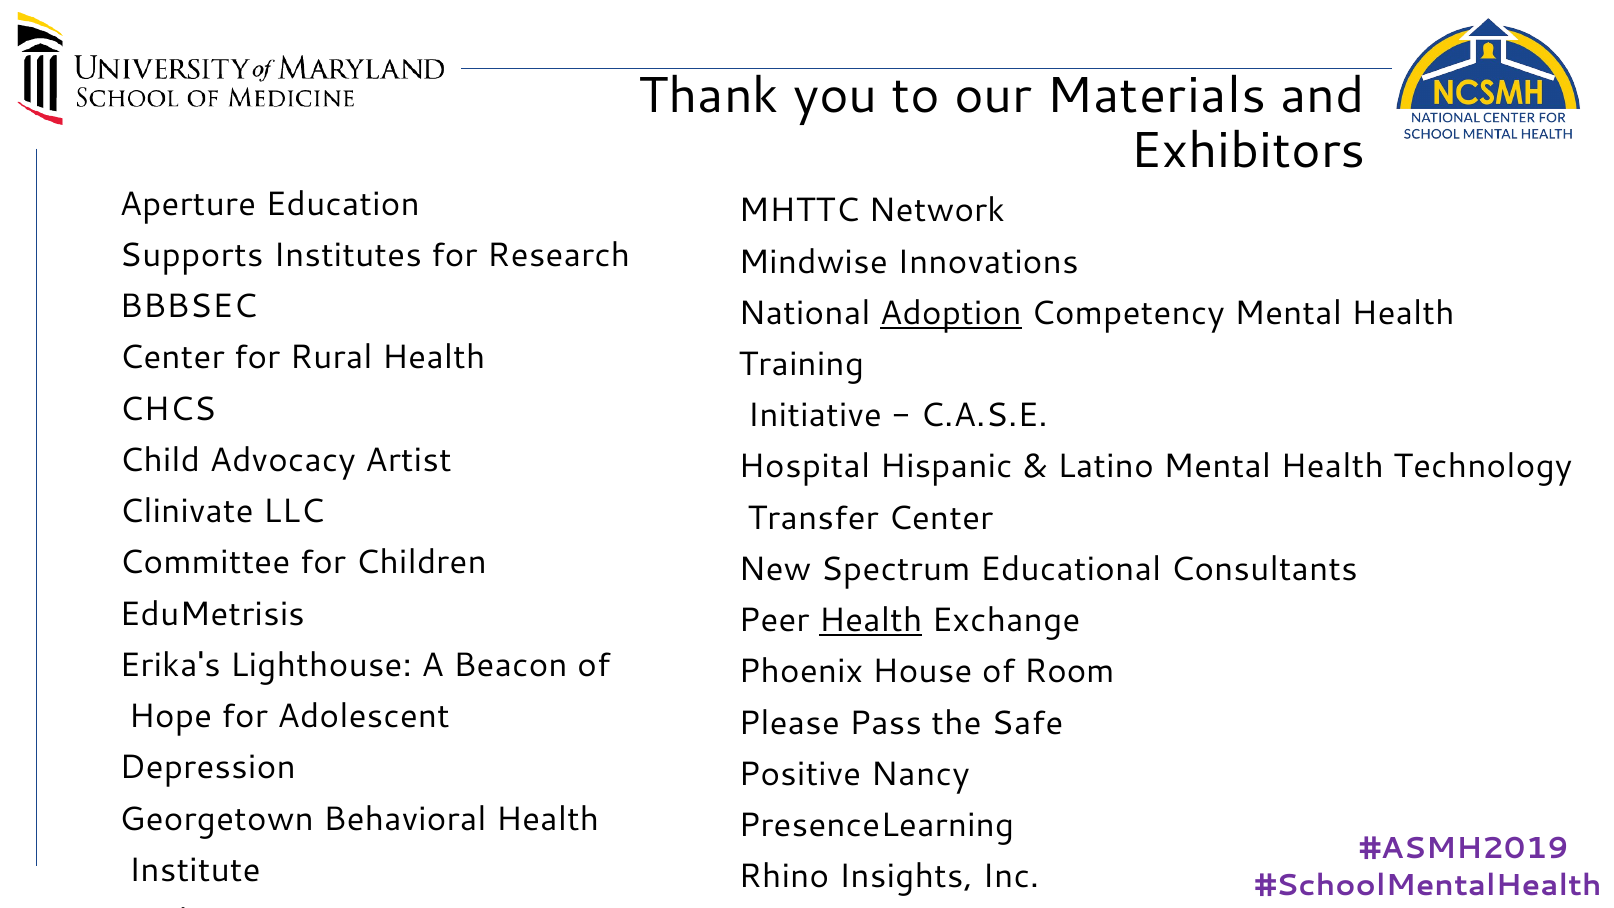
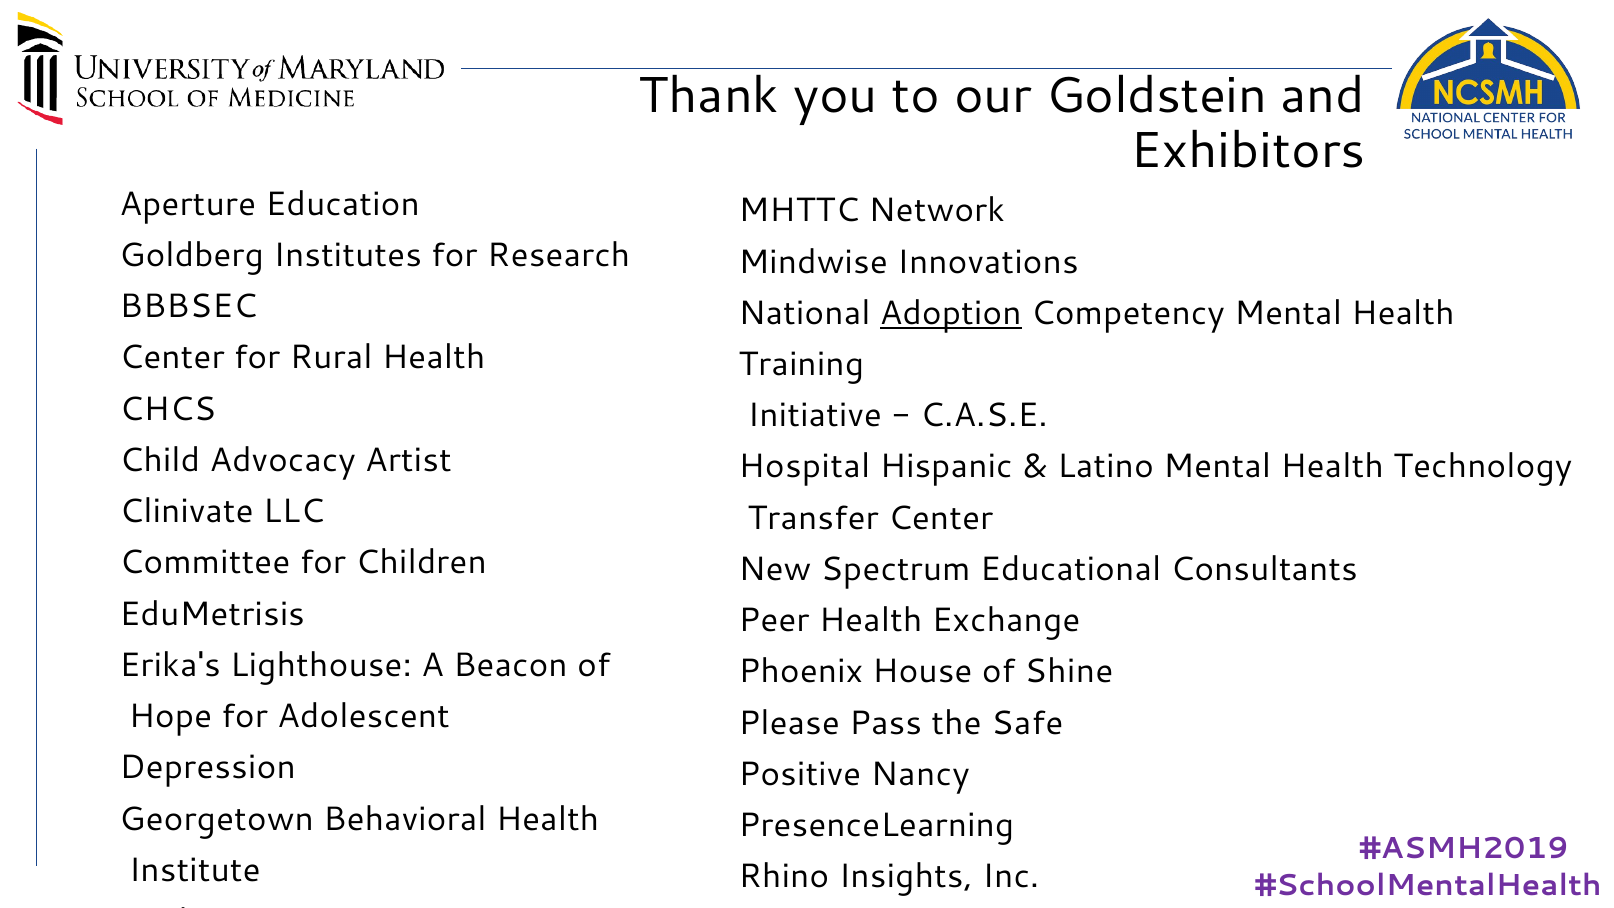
Materials: Materials -> Goldstein (1157, 96)
Supports: Supports -> Goldberg (192, 255)
Health underline: present -> none (871, 620)
Room: Room -> Shine (1069, 672)
